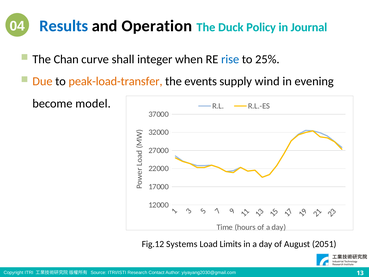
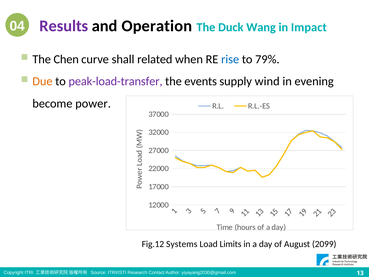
Results colour: blue -> purple (64, 26)
Policy: Policy -> Wang (261, 27)
Journal: Journal -> Impact (309, 27)
Chan: Chan -> Chen (66, 59)
integer: integer -> related (155, 59)
25%: 25% -> 79% (267, 59)
peak-load-transfer colour: orange -> purple (116, 81)
model: model -> power (93, 103)
2051: 2051 -> 2099 (324, 244)
